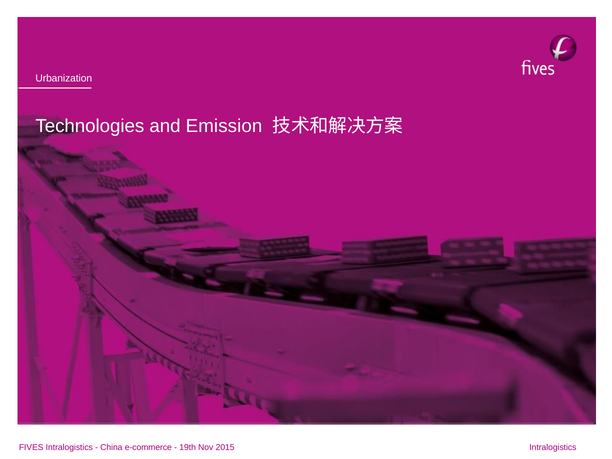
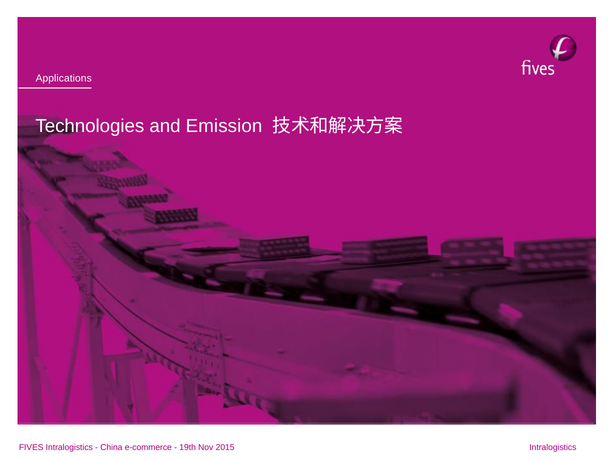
Urbanization: Urbanization -> Applications (64, 78)
